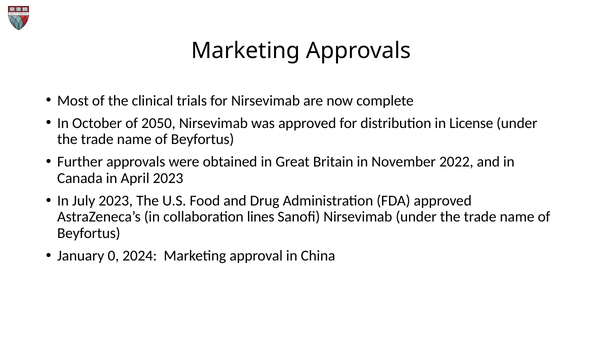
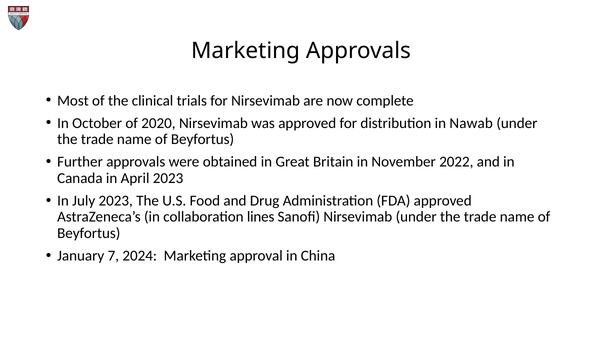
2050: 2050 -> 2020 (158, 123)
License: License -> Nawab (471, 123)
0: 0 -> 7 (113, 256)
